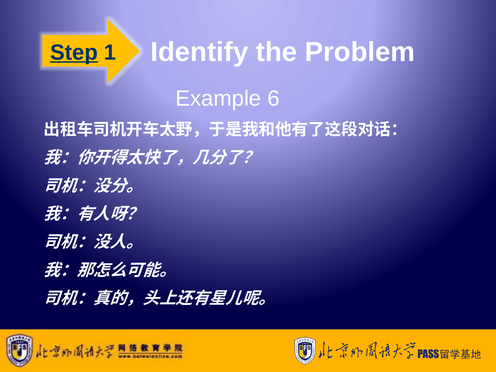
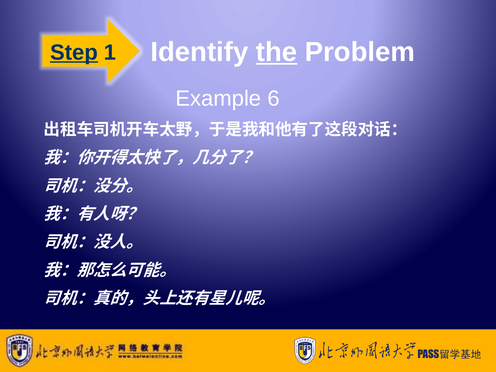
the underline: none -> present (277, 52)
